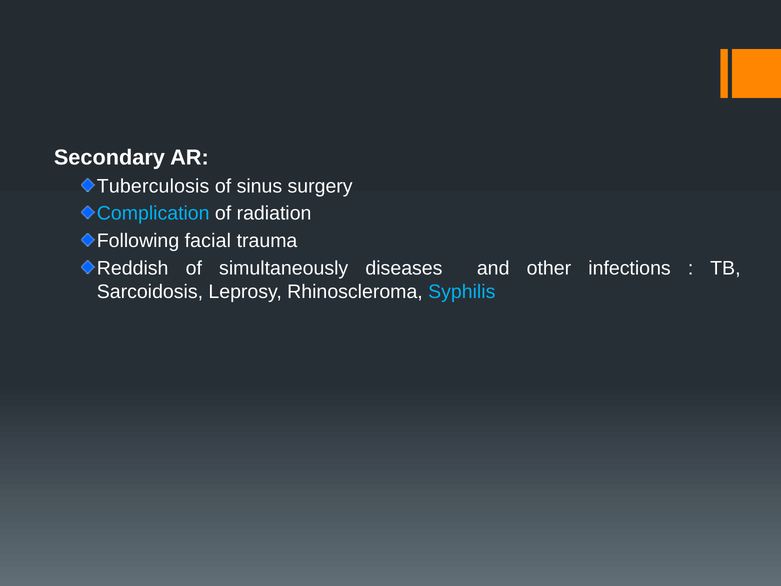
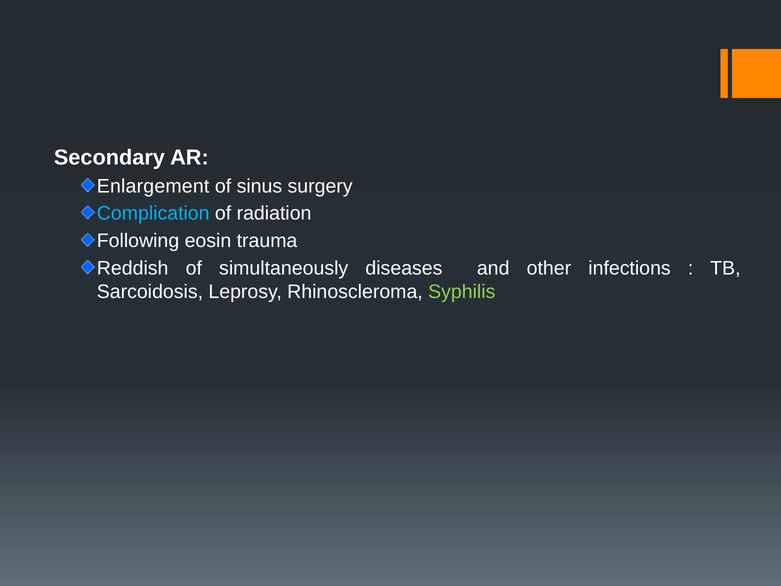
Tuberculosis: Tuberculosis -> Enlargement (153, 186)
facial: facial -> eosin (208, 241)
Syphilis colour: light blue -> light green (462, 292)
